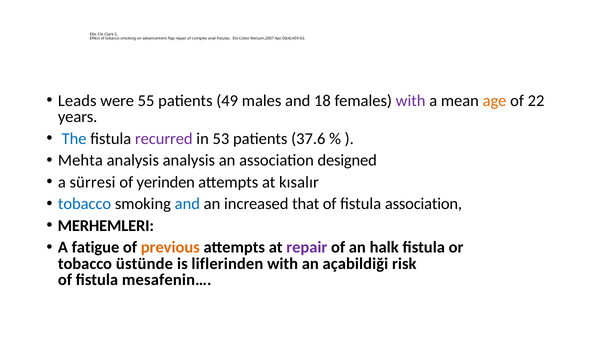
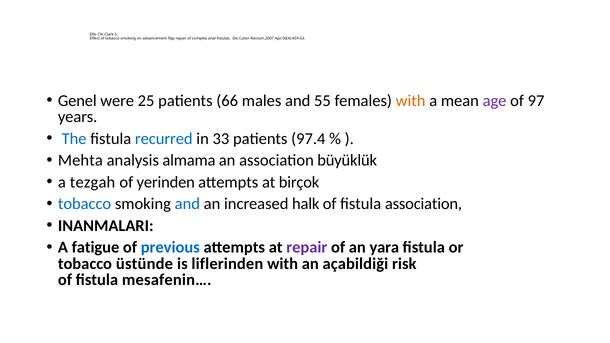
Leads: Leads -> Genel (77, 101)
55: 55 -> 25 (146, 101)
49: 49 -> 66 (227, 101)
18: 18 -> 55 (322, 101)
with colour: purple -> orange (411, 101)
age colour: orange -> purple (495, 101)
22: 22 -> 97 (536, 101)
recurred colour: purple -> blue (164, 139)
53: 53 -> 33 (221, 139)
37.6: 37.6 -> 97.4 (308, 139)
analysis analysis: analysis -> almama (189, 161)
designed: designed -> büyüklük (347, 161)
sürresi: sürresi -> tezgah (93, 182)
kısalır: kısalır -> birçok (299, 182)
that: that -> halk (306, 204)
MERHEMLERI: MERHEMLERI -> INANMALARI (106, 226)
previous colour: orange -> blue (170, 248)
halk: halk -> yara (384, 248)
